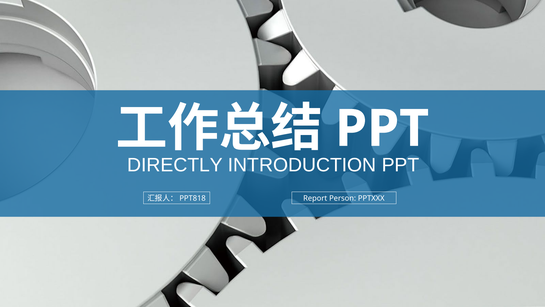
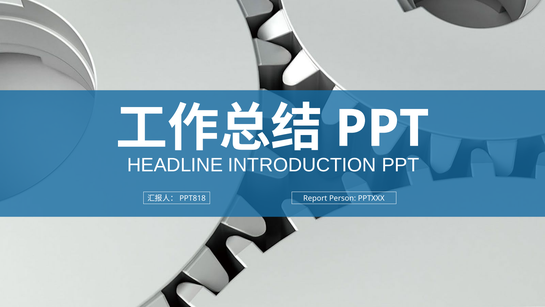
DIRECTLY: DIRECTLY -> HEADLINE (175, 165)
